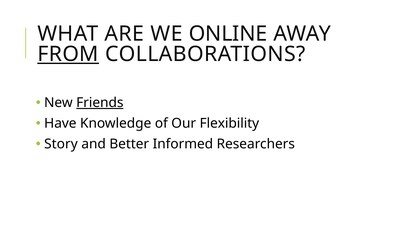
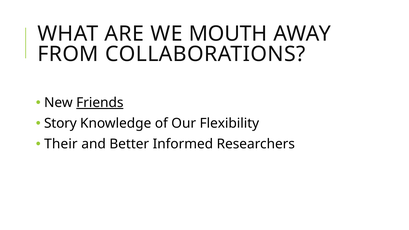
ONLINE: ONLINE -> MOUTH (228, 34)
FROM underline: present -> none (68, 54)
Have: Have -> Story (60, 123)
Story: Story -> Their (61, 144)
